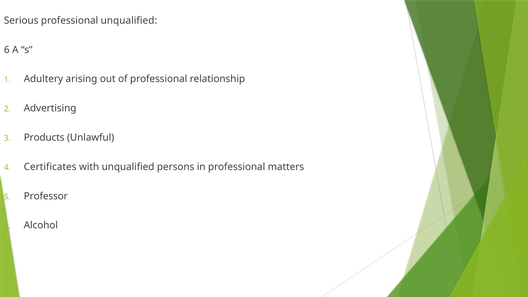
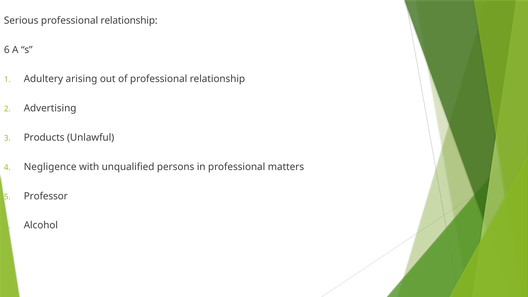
Serious professional unqualified: unqualified -> relationship (129, 20)
Certificates: Certificates -> Negligence (50, 167)
